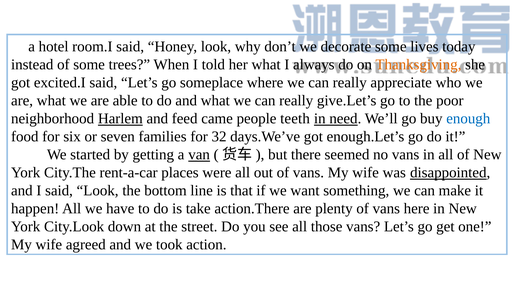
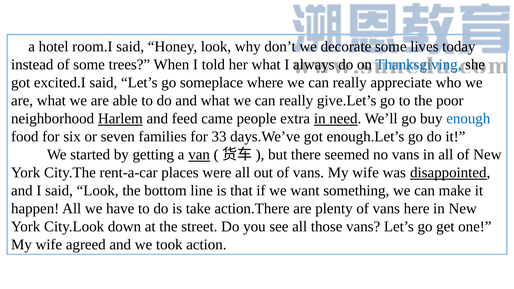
Thanksgiving colour: orange -> blue (418, 65)
teeth: teeth -> extra (295, 119)
32: 32 -> 33 (219, 137)
